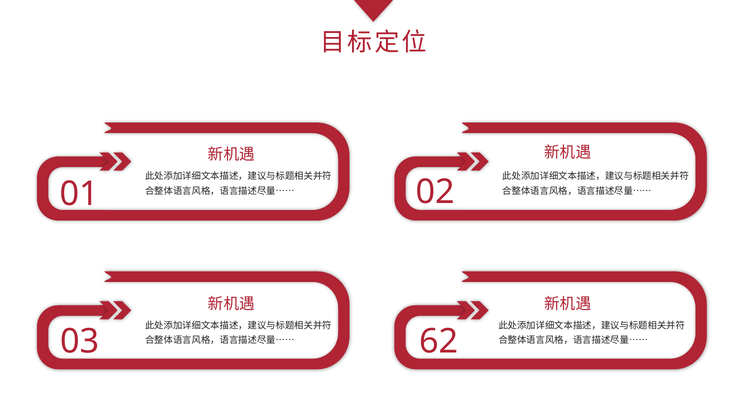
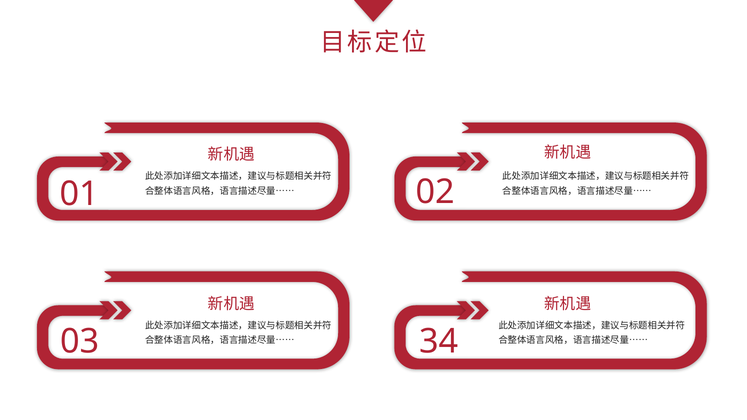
62: 62 -> 34 (439, 342)
